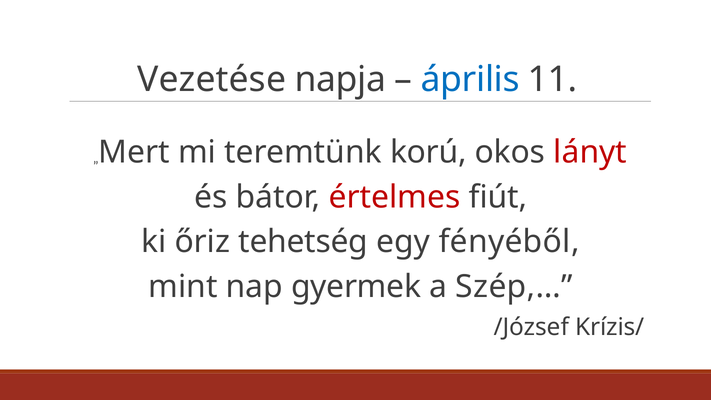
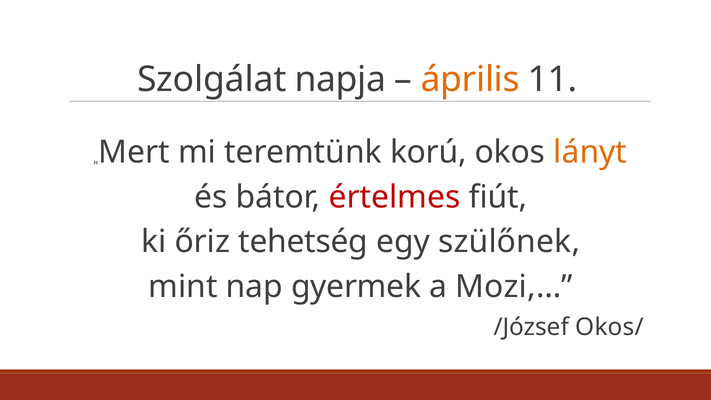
Vezetése: Vezetése -> Szolgálat (212, 80)
április colour: blue -> orange (470, 80)
lányt colour: red -> orange (590, 152)
fényéből: fényéből -> szülőnek (509, 242)
Szép,…: Szép,… -> Mozi,… (514, 286)
Krízis/: Krízis/ -> Okos/ (610, 327)
